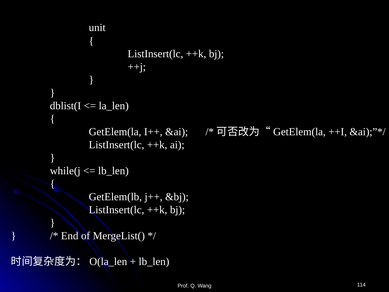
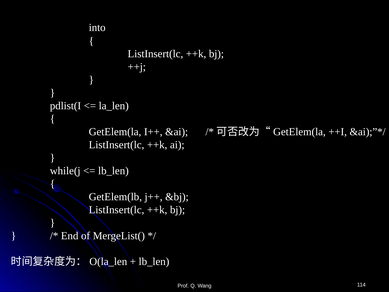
unit: unit -> into (97, 28)
dblist(I: dblist(I -> pdlist(I (65, 106)
